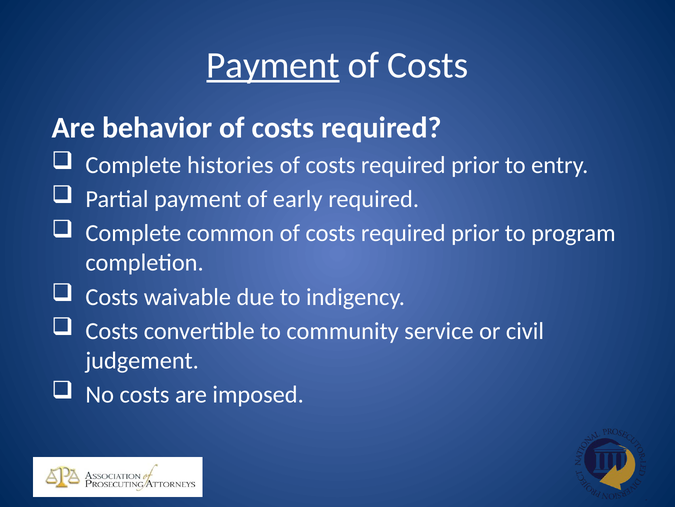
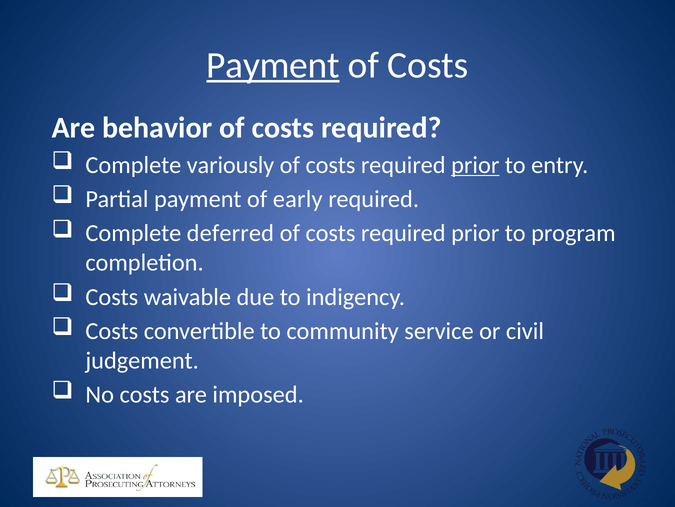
histories: histories -> variously (231, 165)
prior underline: none -> present (475, 165)
common: common -> deferred (230, 233)
